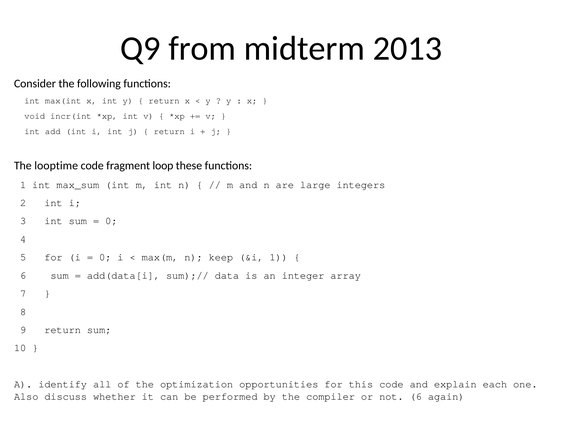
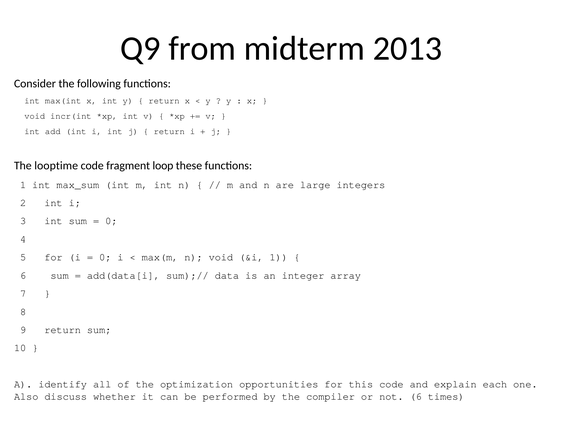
n keep: keep -> void (221, 257)
again: again -> times (446, 397)
